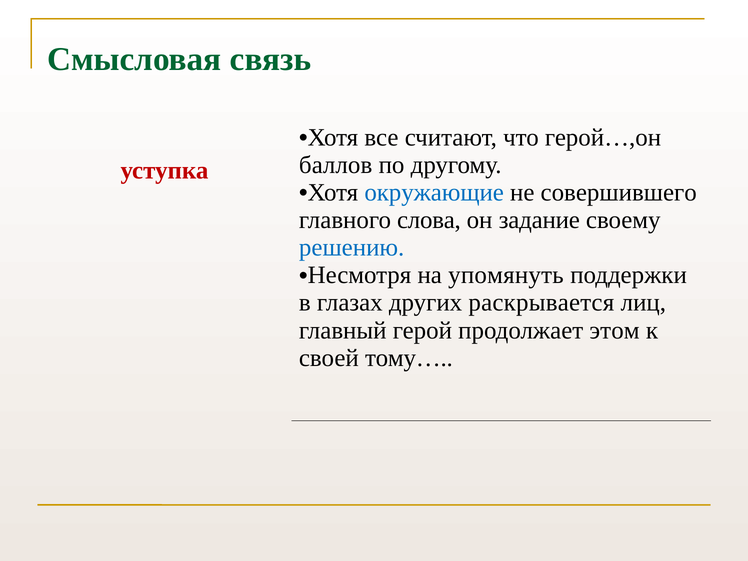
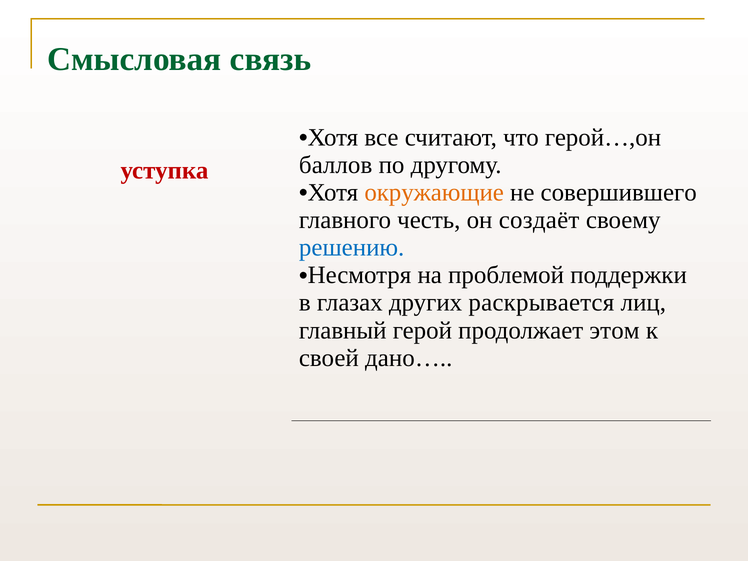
окружающие colour: blue -> orange (434, 192)
слова: слова -> честь (429, 220)
задание: задание -> создаёт (539, 220)
упомянуть: упомянуть -> проблемой (506, 275)
тому…: тому… -> дано… (409, 358)
